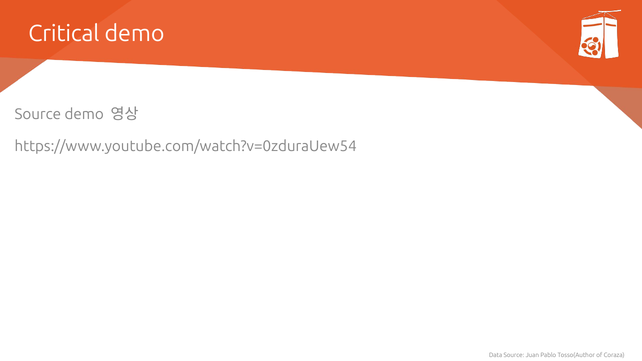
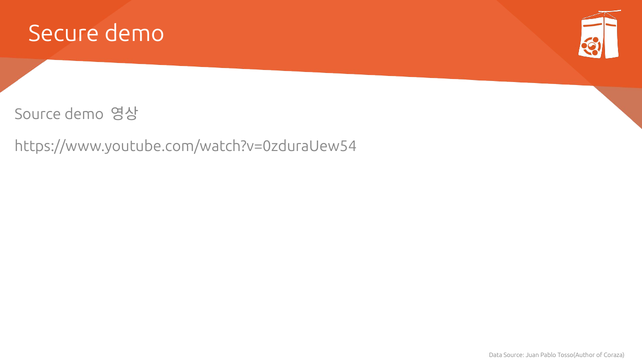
Critical: Critical -> Secure (64, 33)
